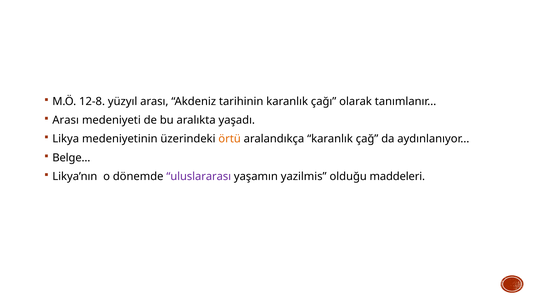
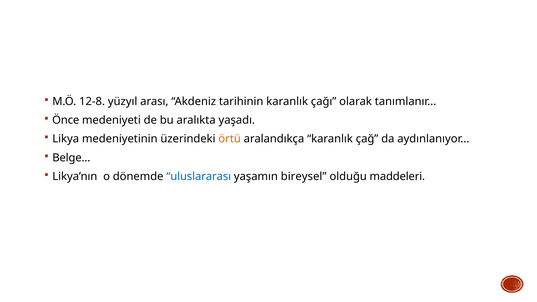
Arası: Arası -> Önce (66, 120)
uluslararası colour: purple -> blue (199, 177)
yazilmis: yazilmis -> bireysel (304, 177)
